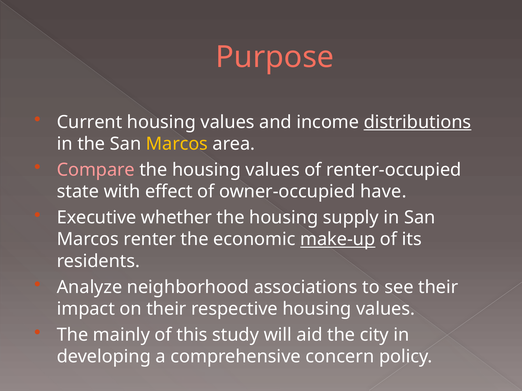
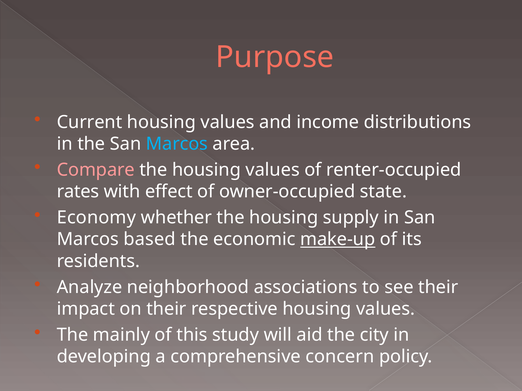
distributions underline: present -> none (418, 122)
Marcos colour: yellow -> light blue (177, 144)
state: state -> rates (78, 192)
have: have -> state (383, 192)
Executive: Executive -> Economy (96, 218)
renter: renter -> based (150, 240)
